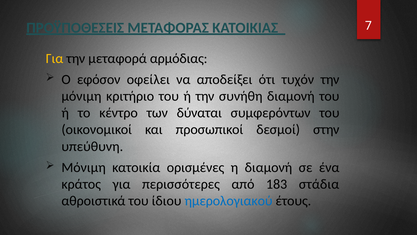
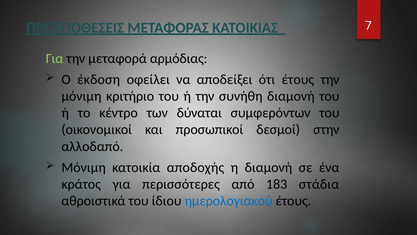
Για colour: yellow -> light green (55, 58)
εφόσον: εφόσον -> έκδοση (99, 79)
ότι τυχόν: τυχόν -> έτους (298, 79)
υπεύθυνη: υπεύθυνη -> αλλοδαπό (92, 146)
ορισμένες: ορισμένες -> αποδοχής (195, 167)
